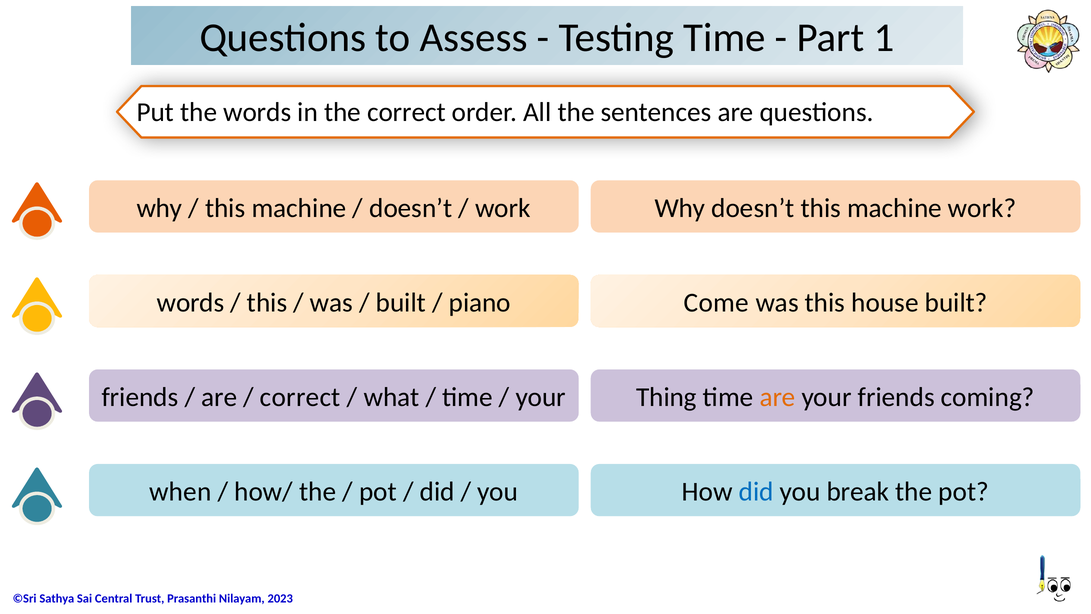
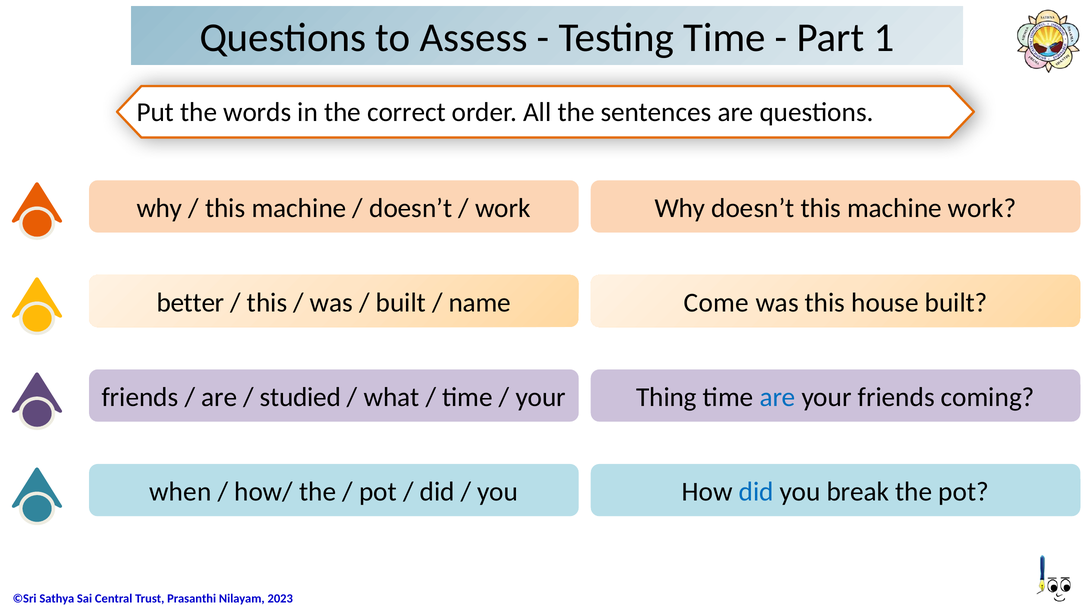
words: words -> better (191, 303)
piano: piano -> name (480, 303)
correct: correct -> studied (300, 397)
are colour: orange -> blue (778, 397)
